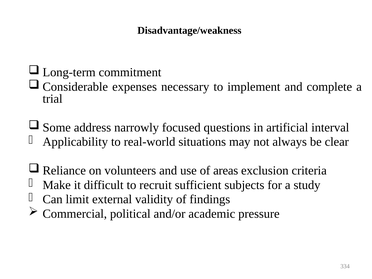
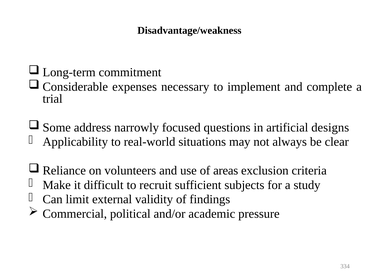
interval: interval -> designs (330, 127)
